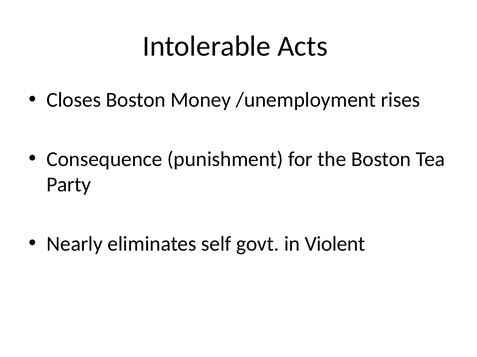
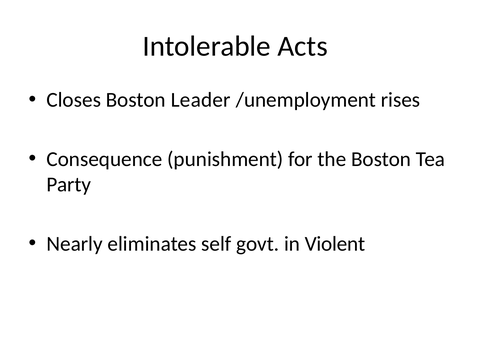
Money: Money -> Leader (201, 100)
